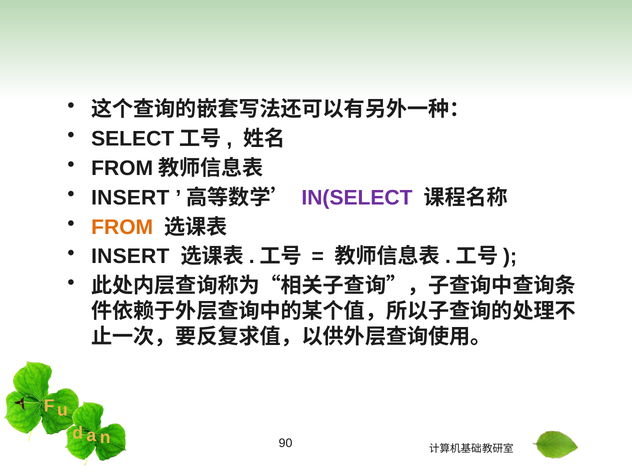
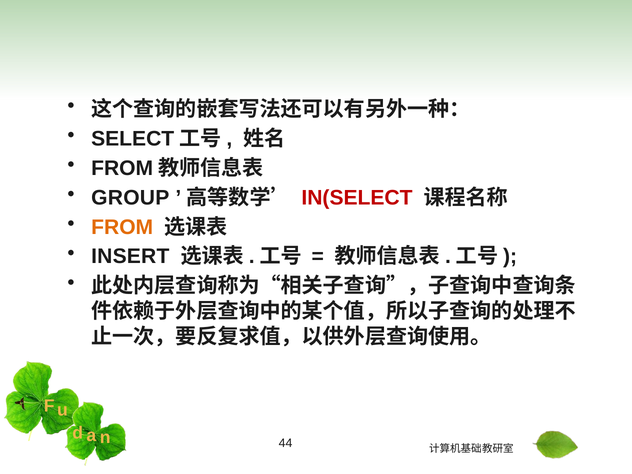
INSERT: INSERT -> GROUP (130, 198)
IN(SELECT colour: purple -> red (357, 198)
90: 90 -> 44 (286, 443)
